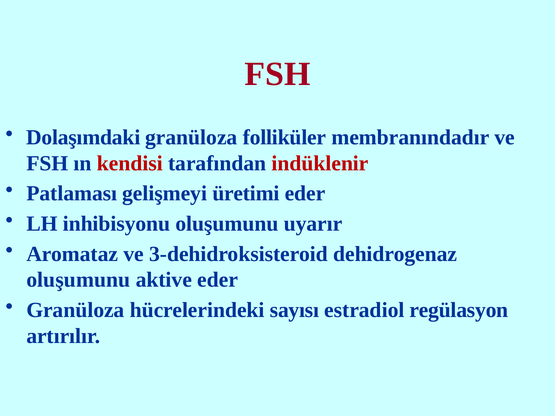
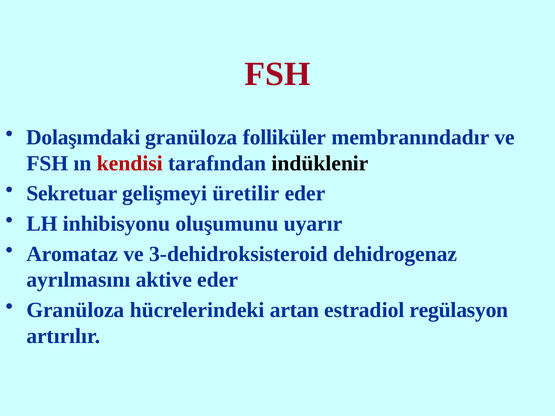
indüklenir colour: red -> black (320, 163)
Patlaması: Patlaması -> Sekretuar (72, 194)
üretimi: üretimi -> üretilir (246, 194)
oluşumunu: oluşumunu -> ayrılmasını (78, 280)
sayısı: sayısı -> artan (295, 310)
